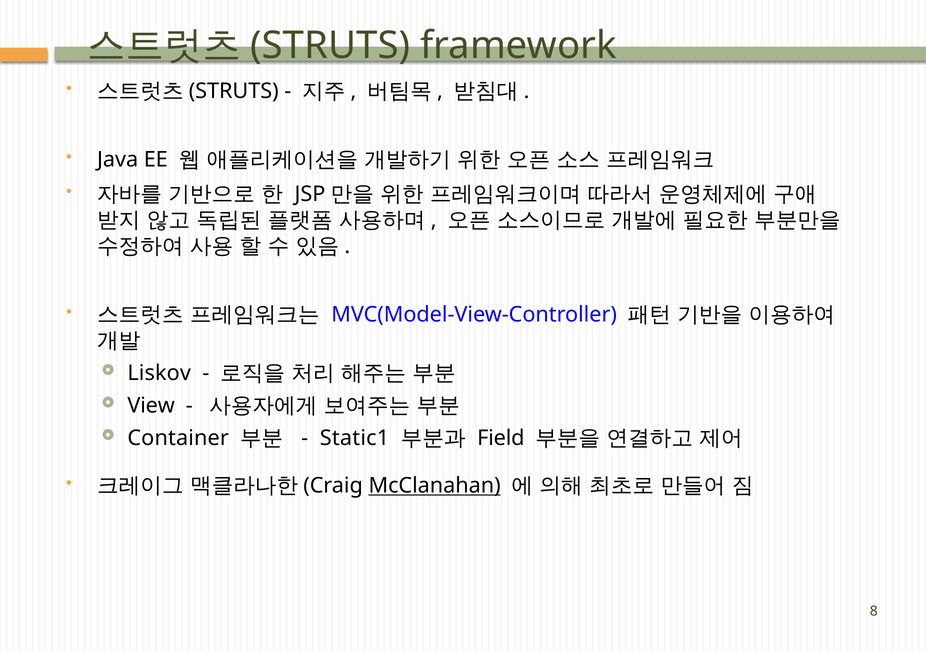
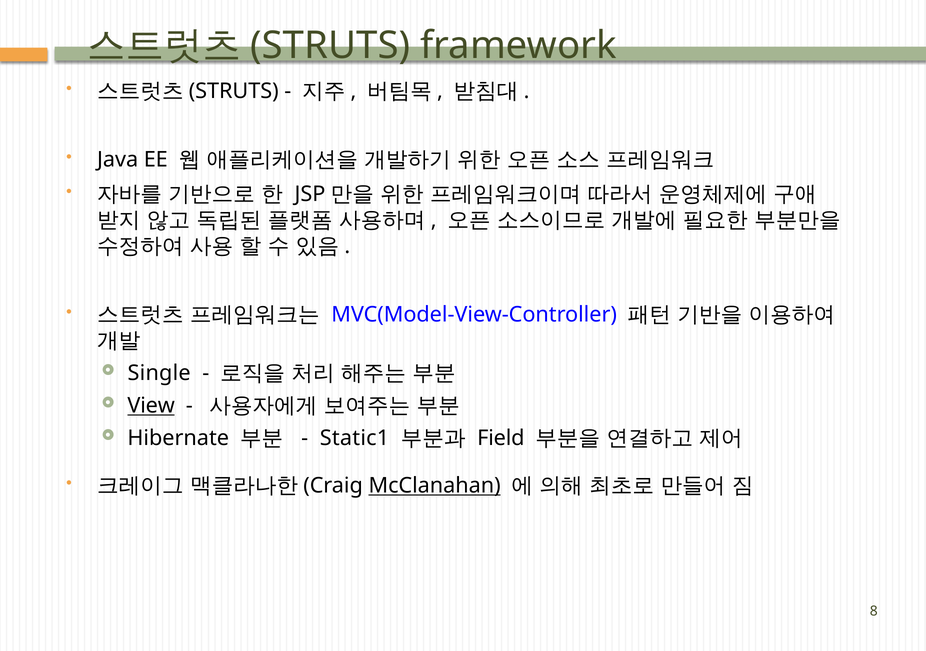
Liskov: Liskov -> Single (159, 374)
View underline: none -> present (151, 406)
Container: Container -> Hibernate (178, 439)
